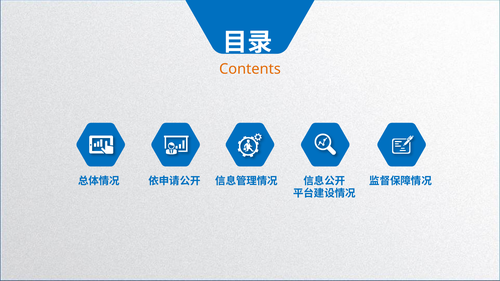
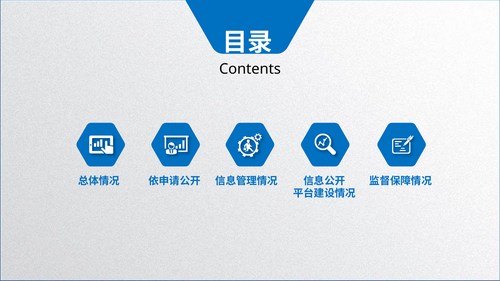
Contents colour: orange -> black (250, 69)
